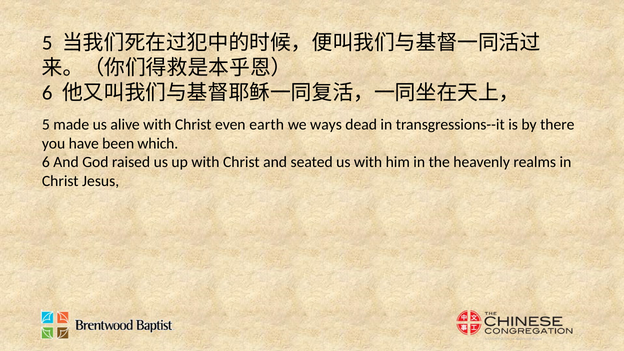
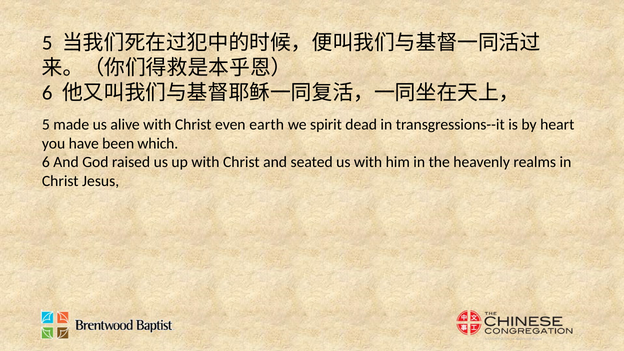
ways: ways -> spirit (326, 125)
there: there -> heart (557, 125)
